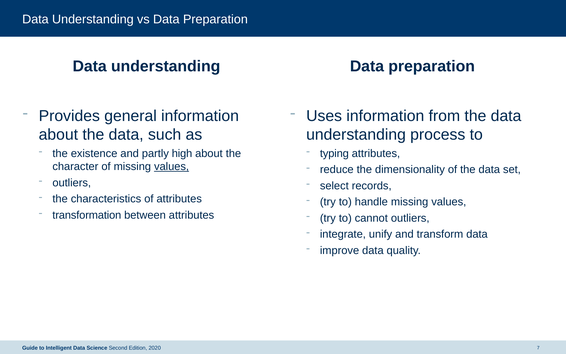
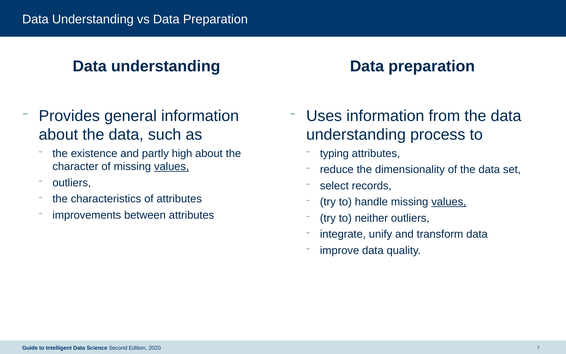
values underline: none -> present (449, 202)
transformation: transformation -> improvements (87, 215)
cannot: cannot -> neither (371, 218)
